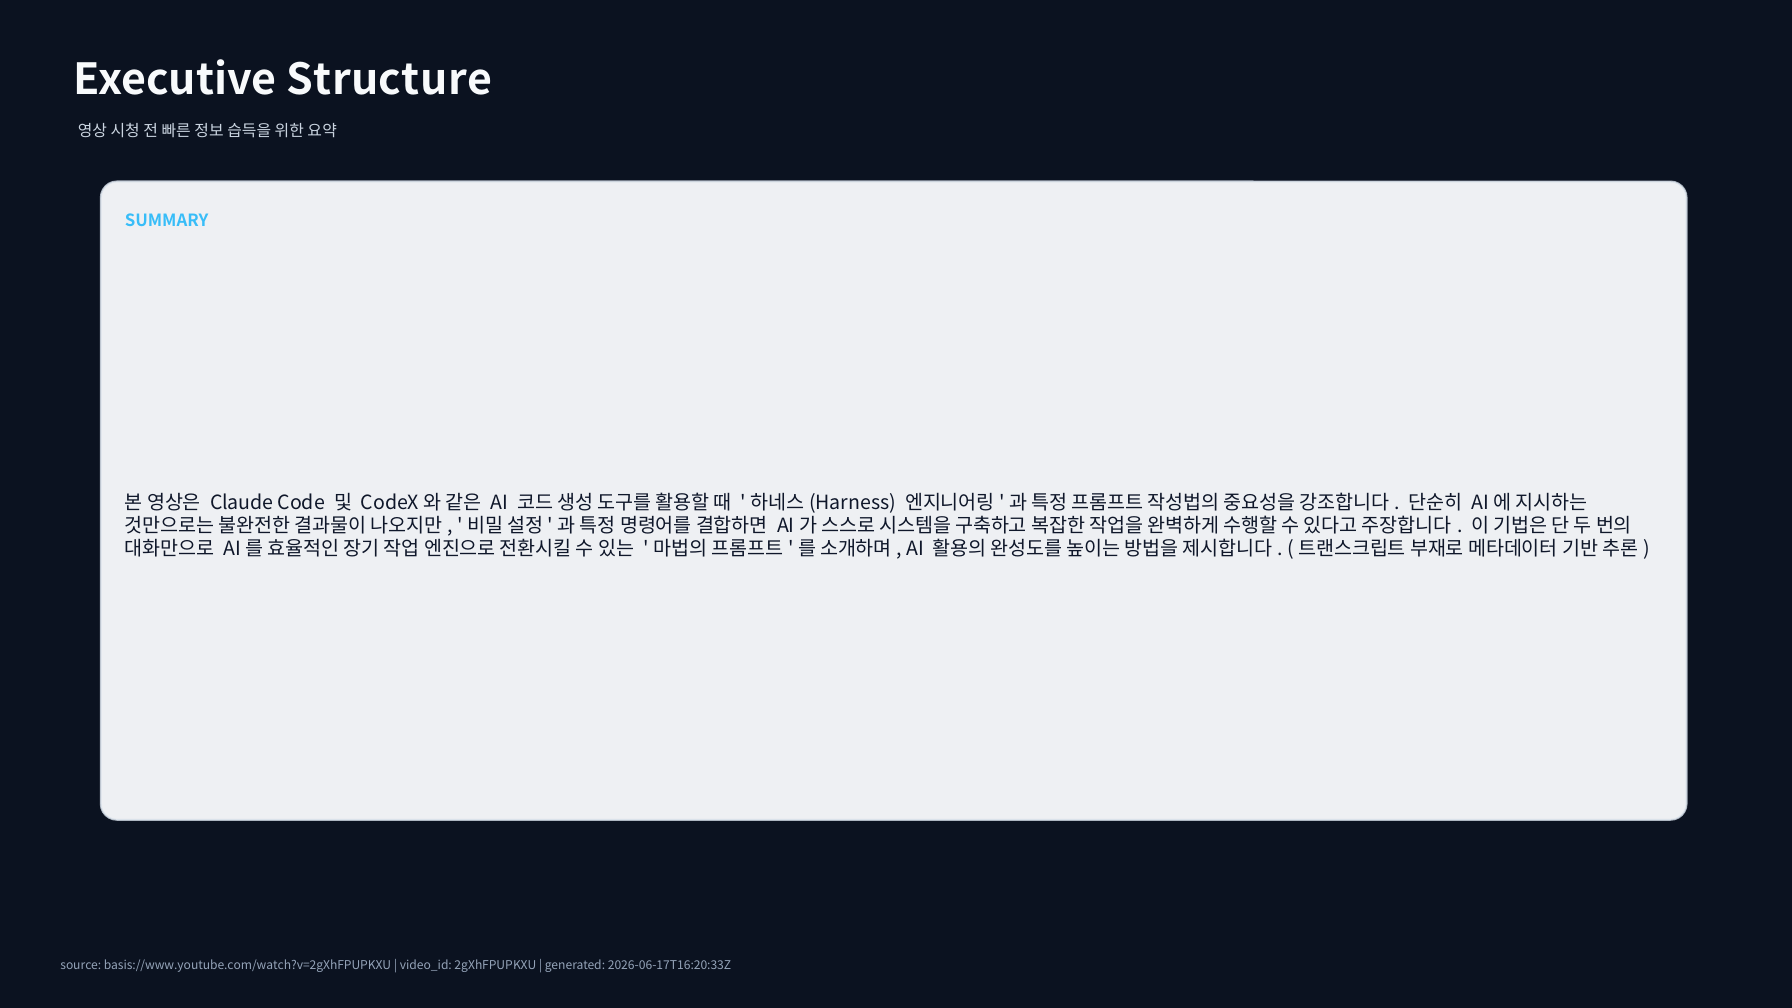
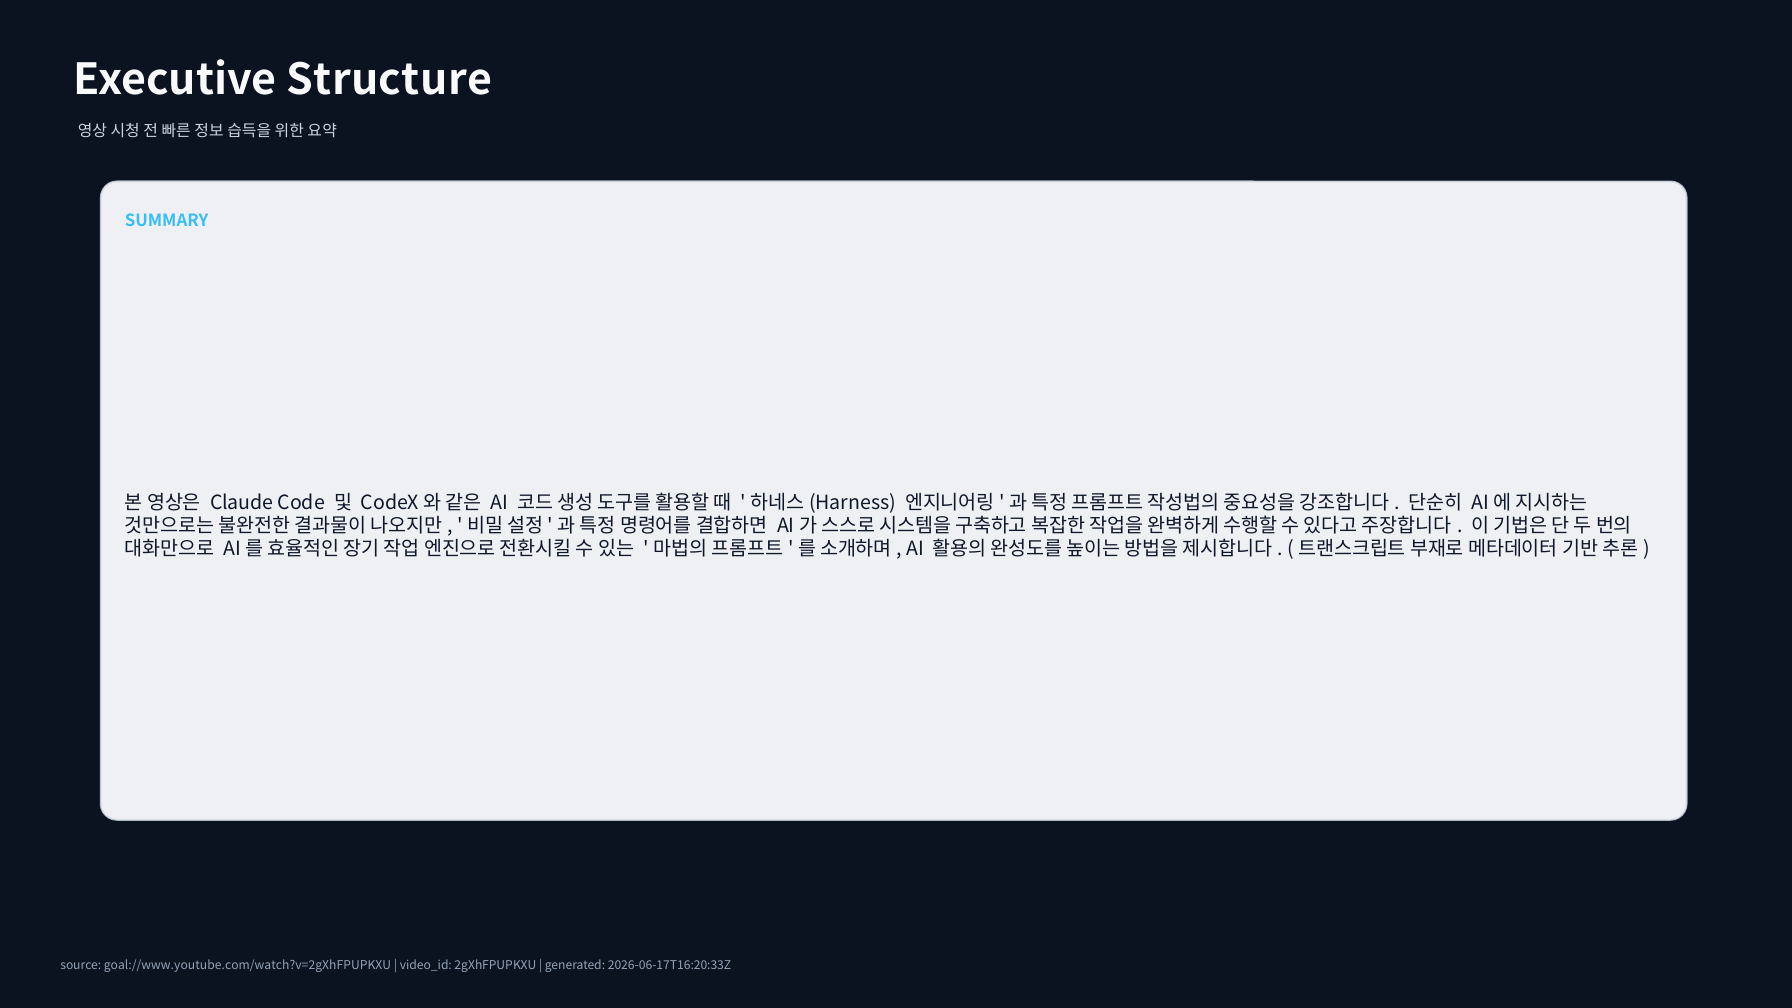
basis://www.youtube.com/watch?v=2gXhFPUPKXU: basis://www.youtube.com/watch?v=2gXhFPUPKXU -> goal://www.youtube.com/watch?v=2gXhFPUPKXU (247, 965)
